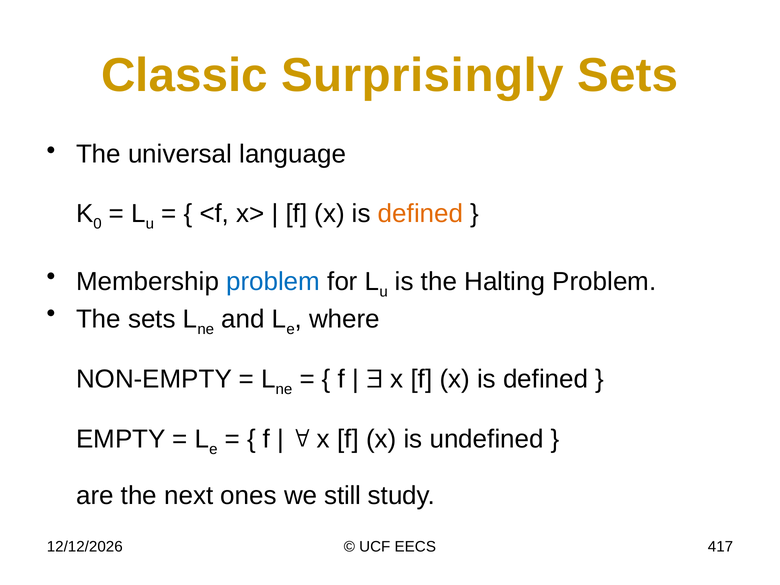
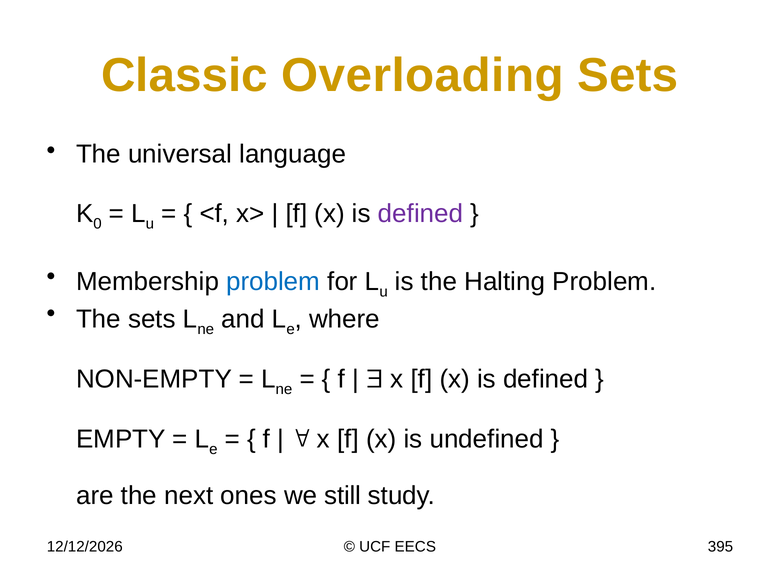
Surprisingly: Surprisingly -> Overloading (422, 76)
defined colour: orange -> purple (421, 214)
417: 417 -> 395 (720, 547)
